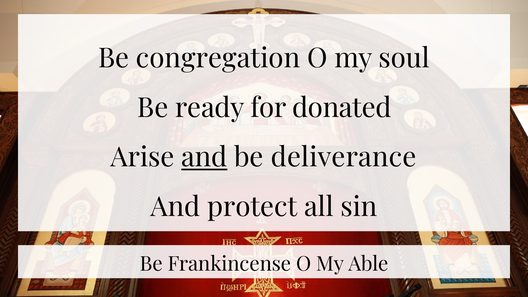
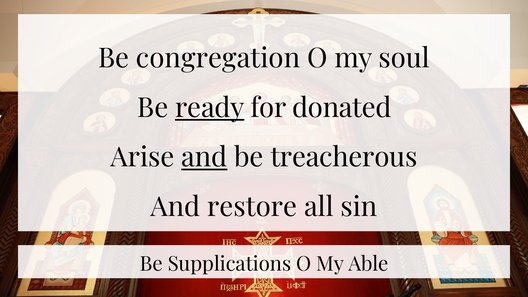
ready underline: none -> present (210, 108)
deliverance: deliverance -> treacherous (344, 158)
protect: protect -> restore (252, 207)
Frankincense: Frankincense -> Supplications (229, 264)
